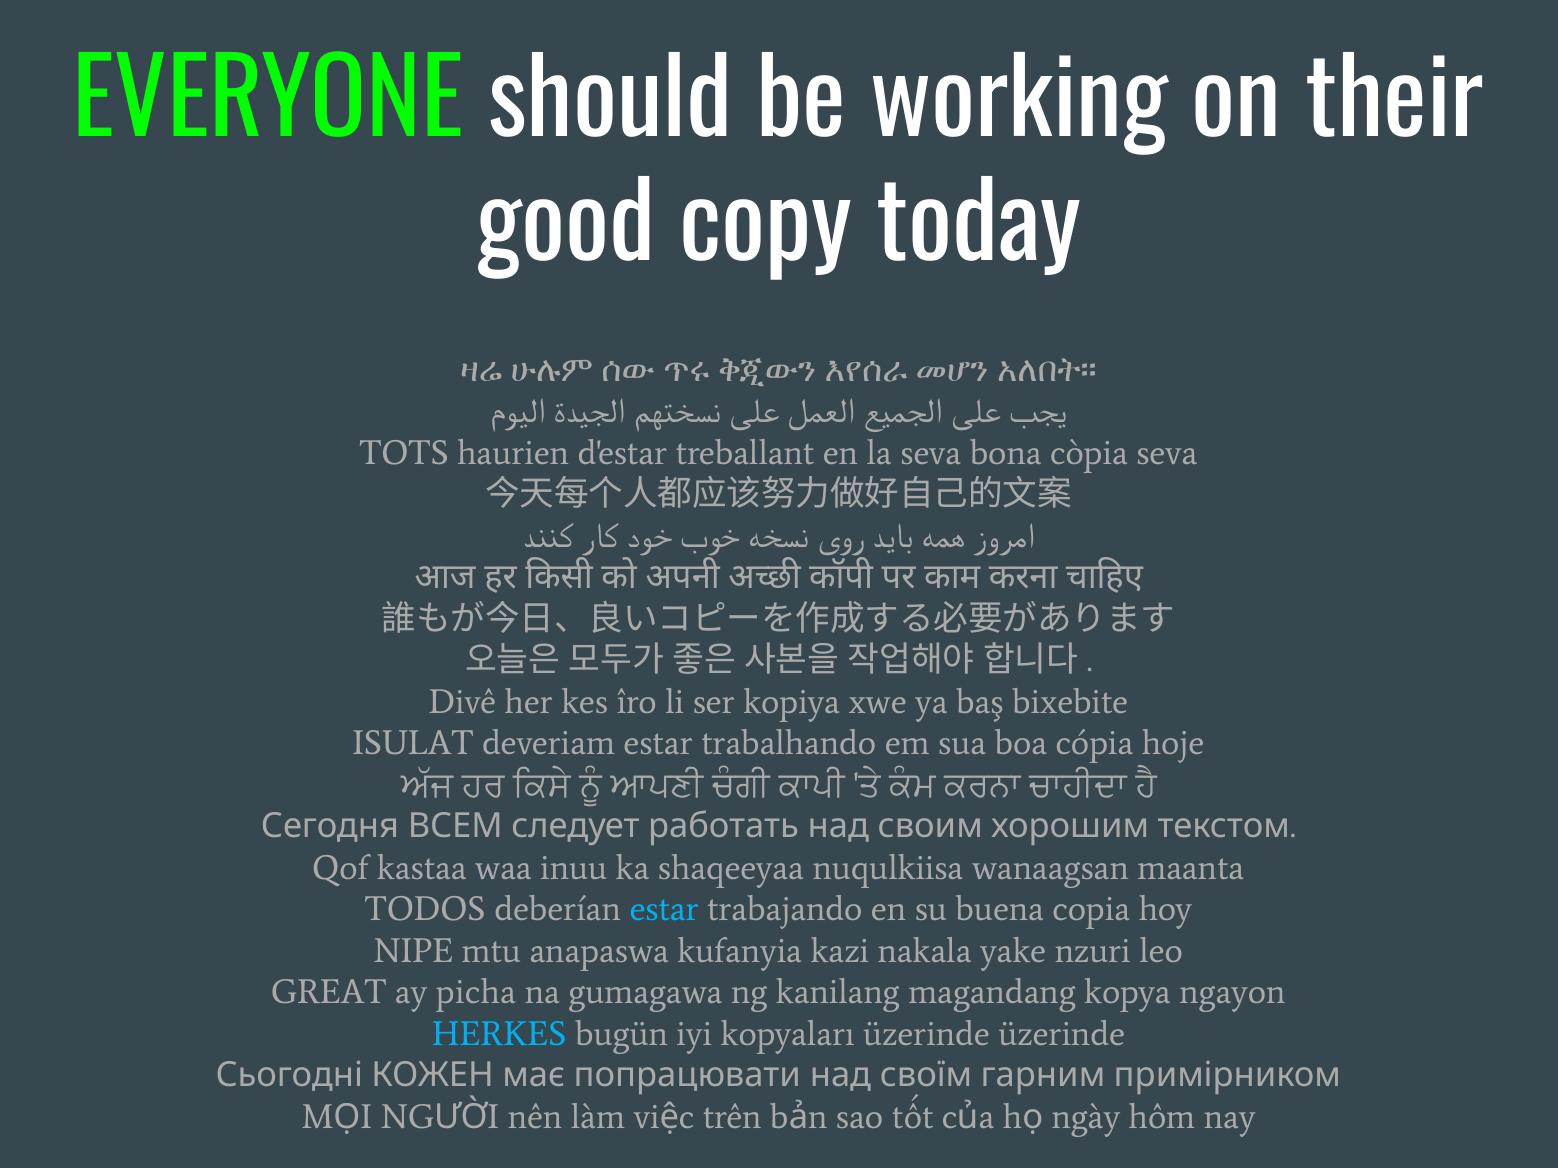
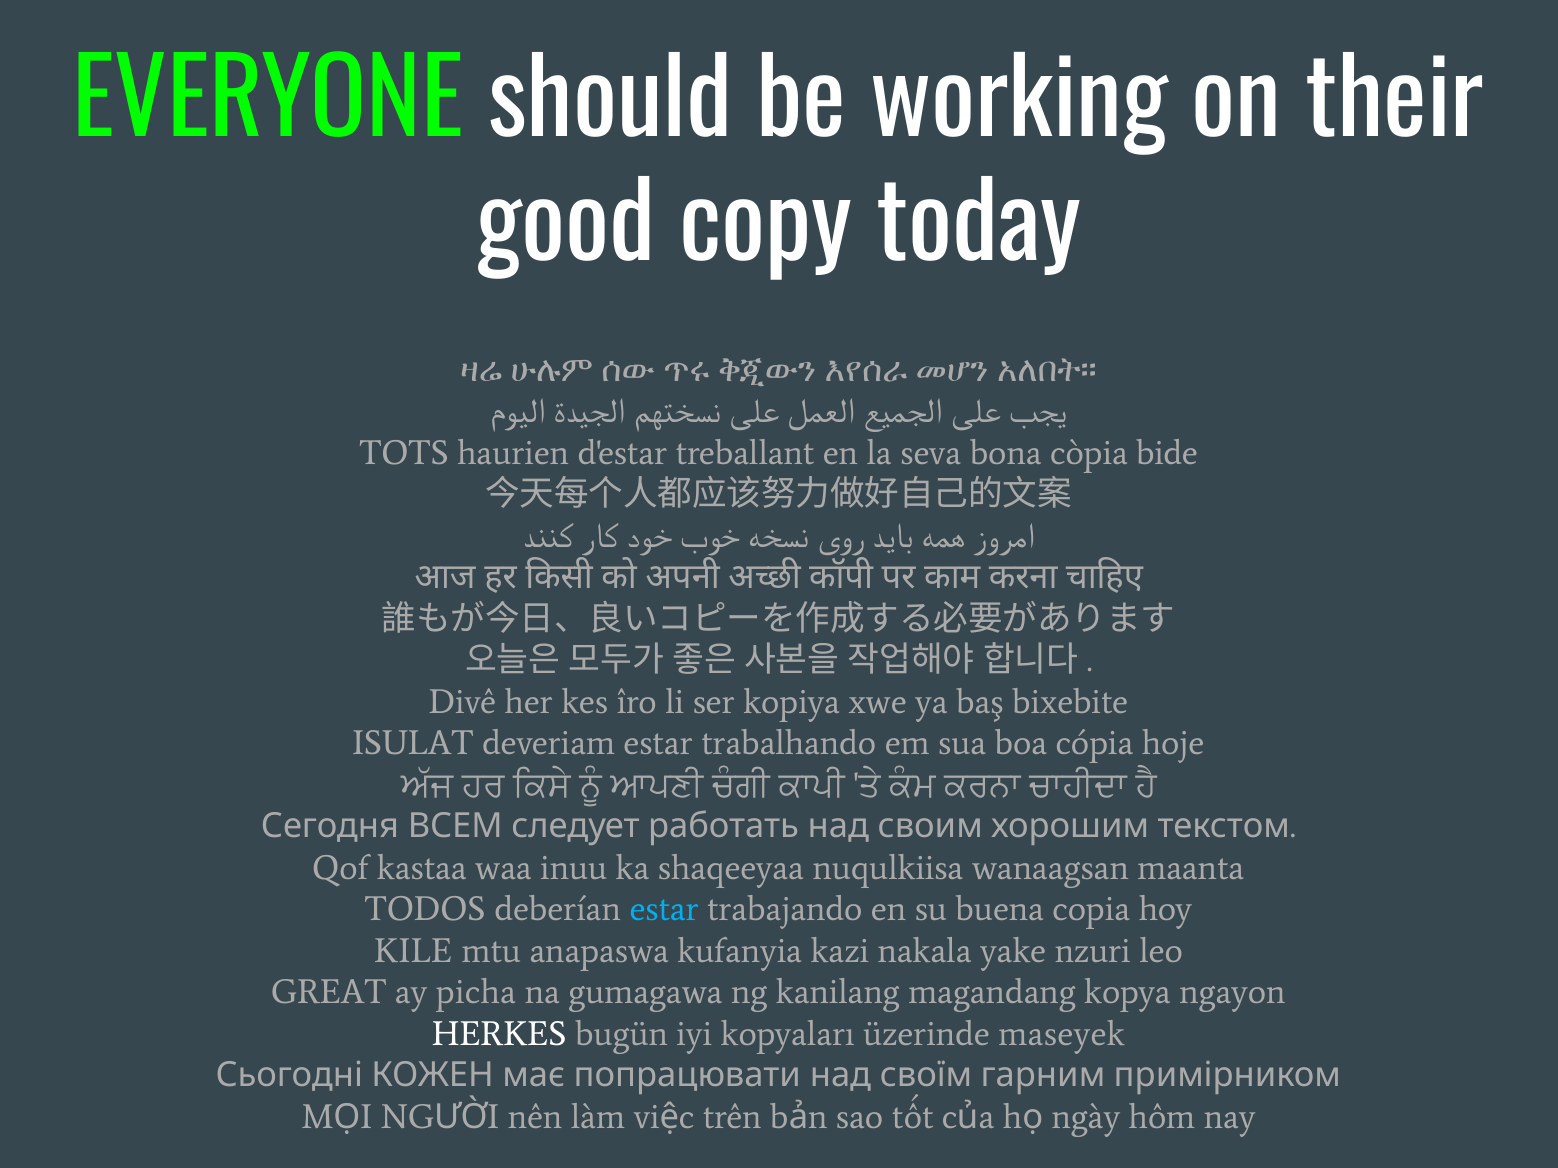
còpia seva: seva -> bide (1167, 453)
NIPE: NIPE -> KILE (413, 951)
HERKES colour: light blue -> white (499, 1034)
üzerinde üzerinde: üzerinde -> maseyek (1061, 1034)
